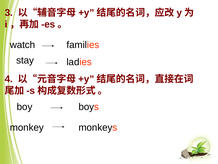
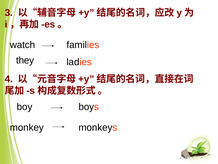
stay: stay -> they (25, 60)
